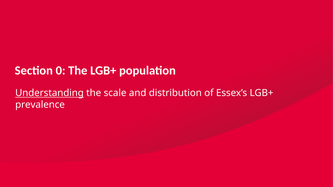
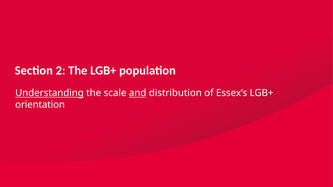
0: 0 -> 2 (61, 71)
and underline: none -> present (138, 93)
prevalence: prevalence -> orientation (40, 105)
